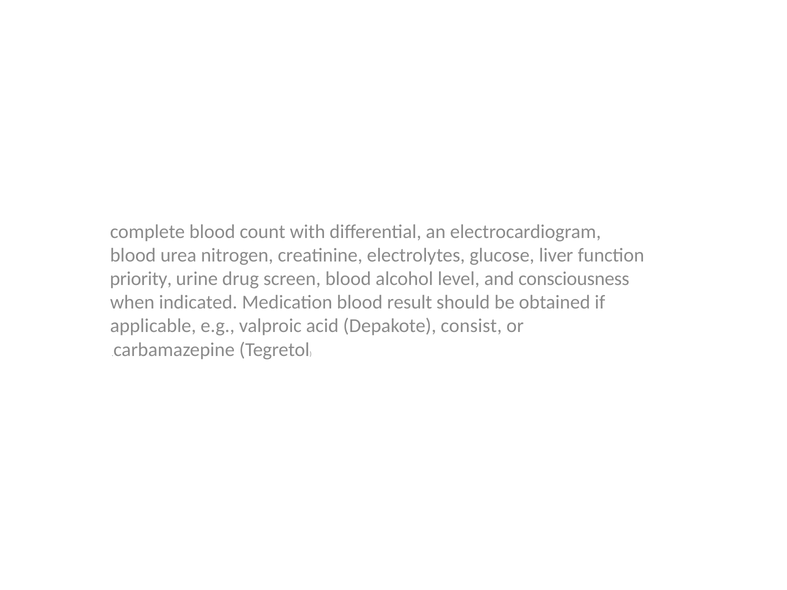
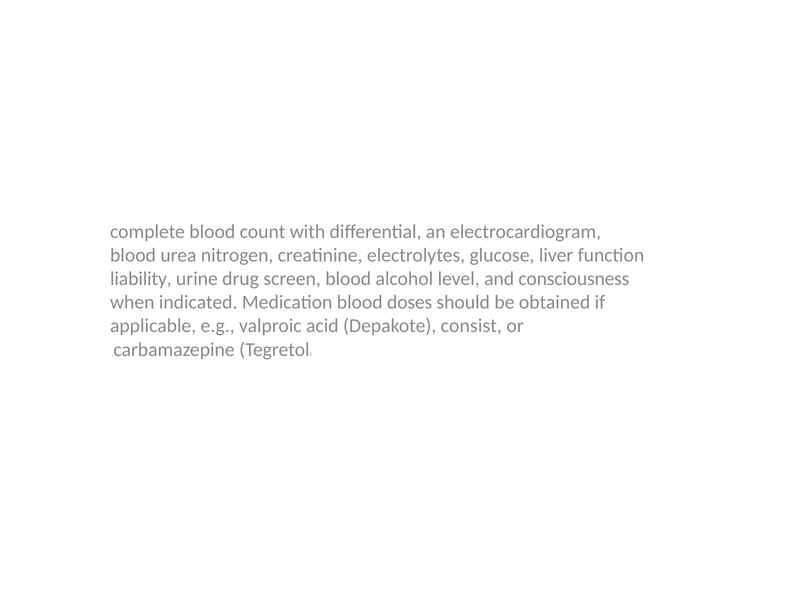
priority: priority -> liability (141, 279)
result: result -> doses (410, 303)
